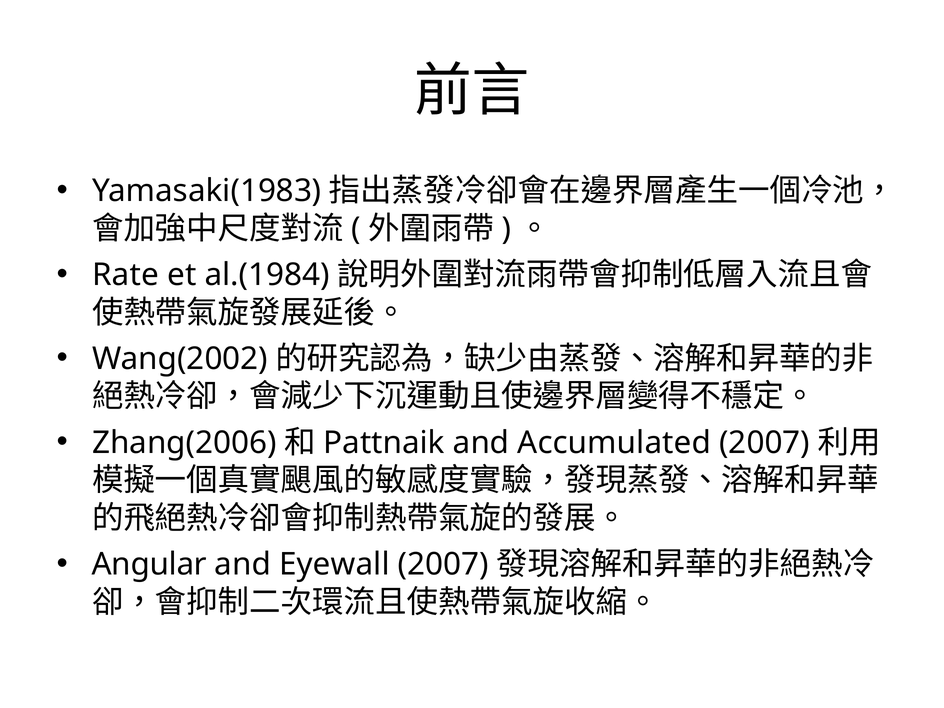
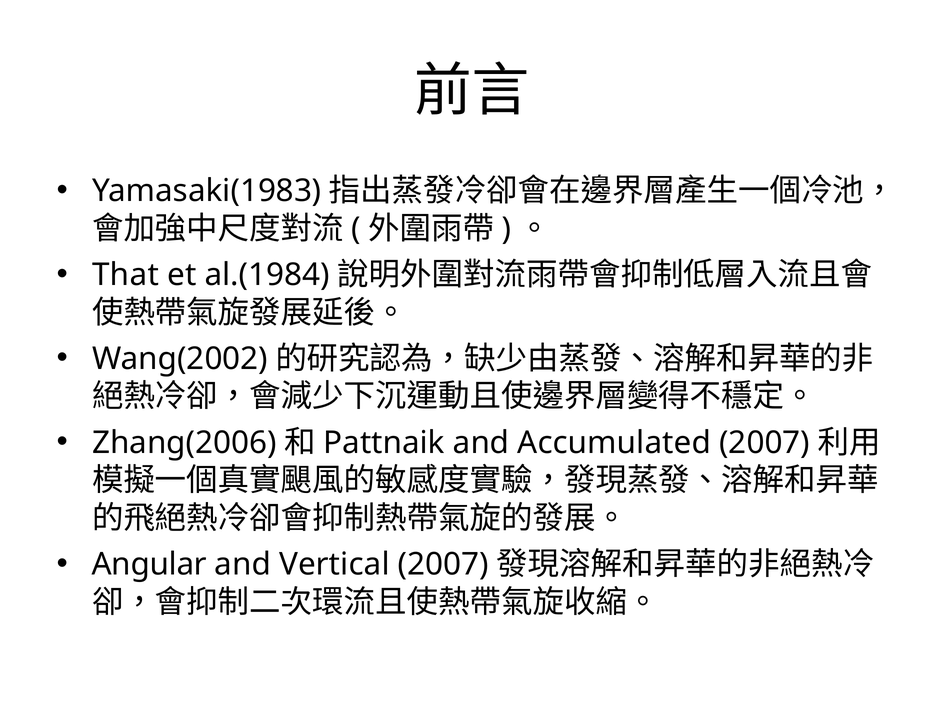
Rate: Rate -> That (125, 275)
Eyewall: Eyewall -> Vertical (334, 564)
